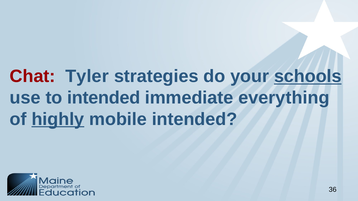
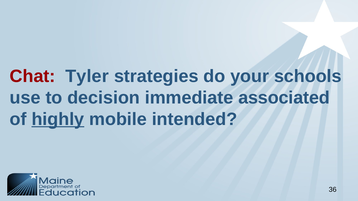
schools underline: present -> none (308, 76)
to intended: intended -> decision (104, 98)
everything: everything -> associated (284, 98)
